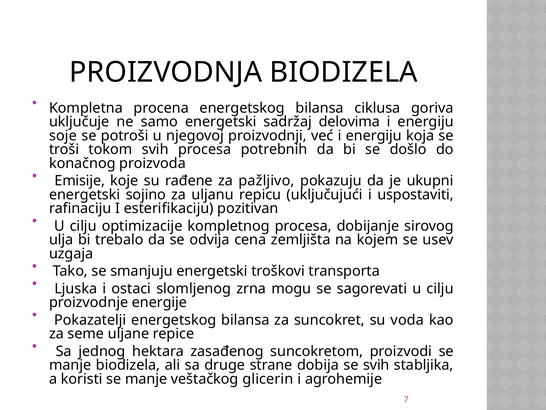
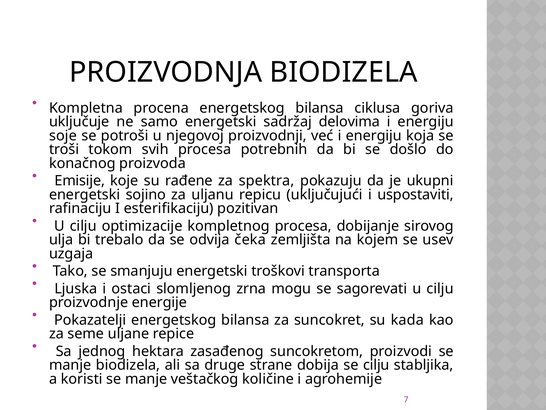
pažljivo: pažljivo -> spektra (267, 181)
cena: cena -> čeka (250, 240)
voda: voda -> kada (407, 320)
se svih: svih -> cilju (376, 365)
glicerin: glicerin -> količine (268, 378)
